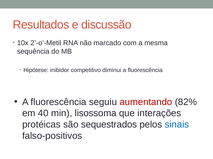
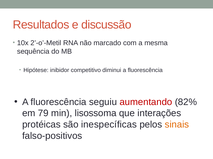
40: 40 -> 79 (43, 114)
sequestrados: sequestrados -> inespecíficas (109, 125)
sinais colour: blue -> orange (177, 125)
